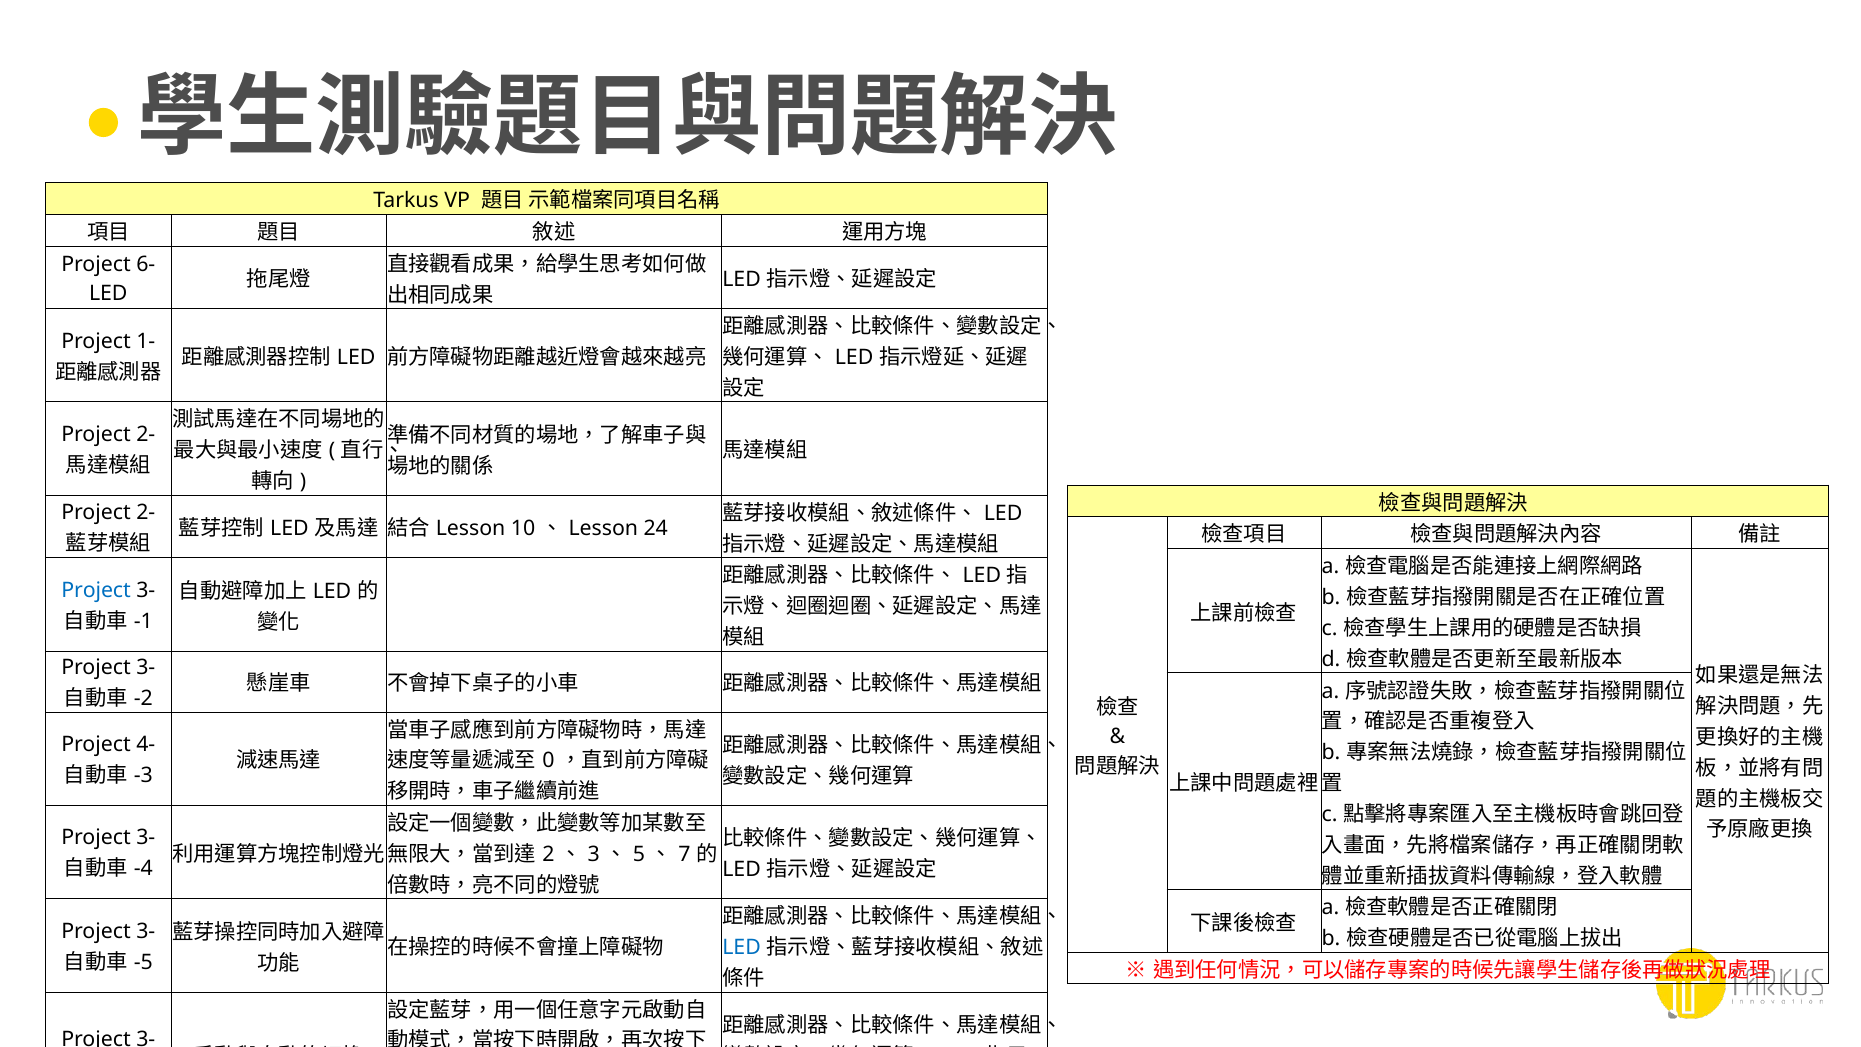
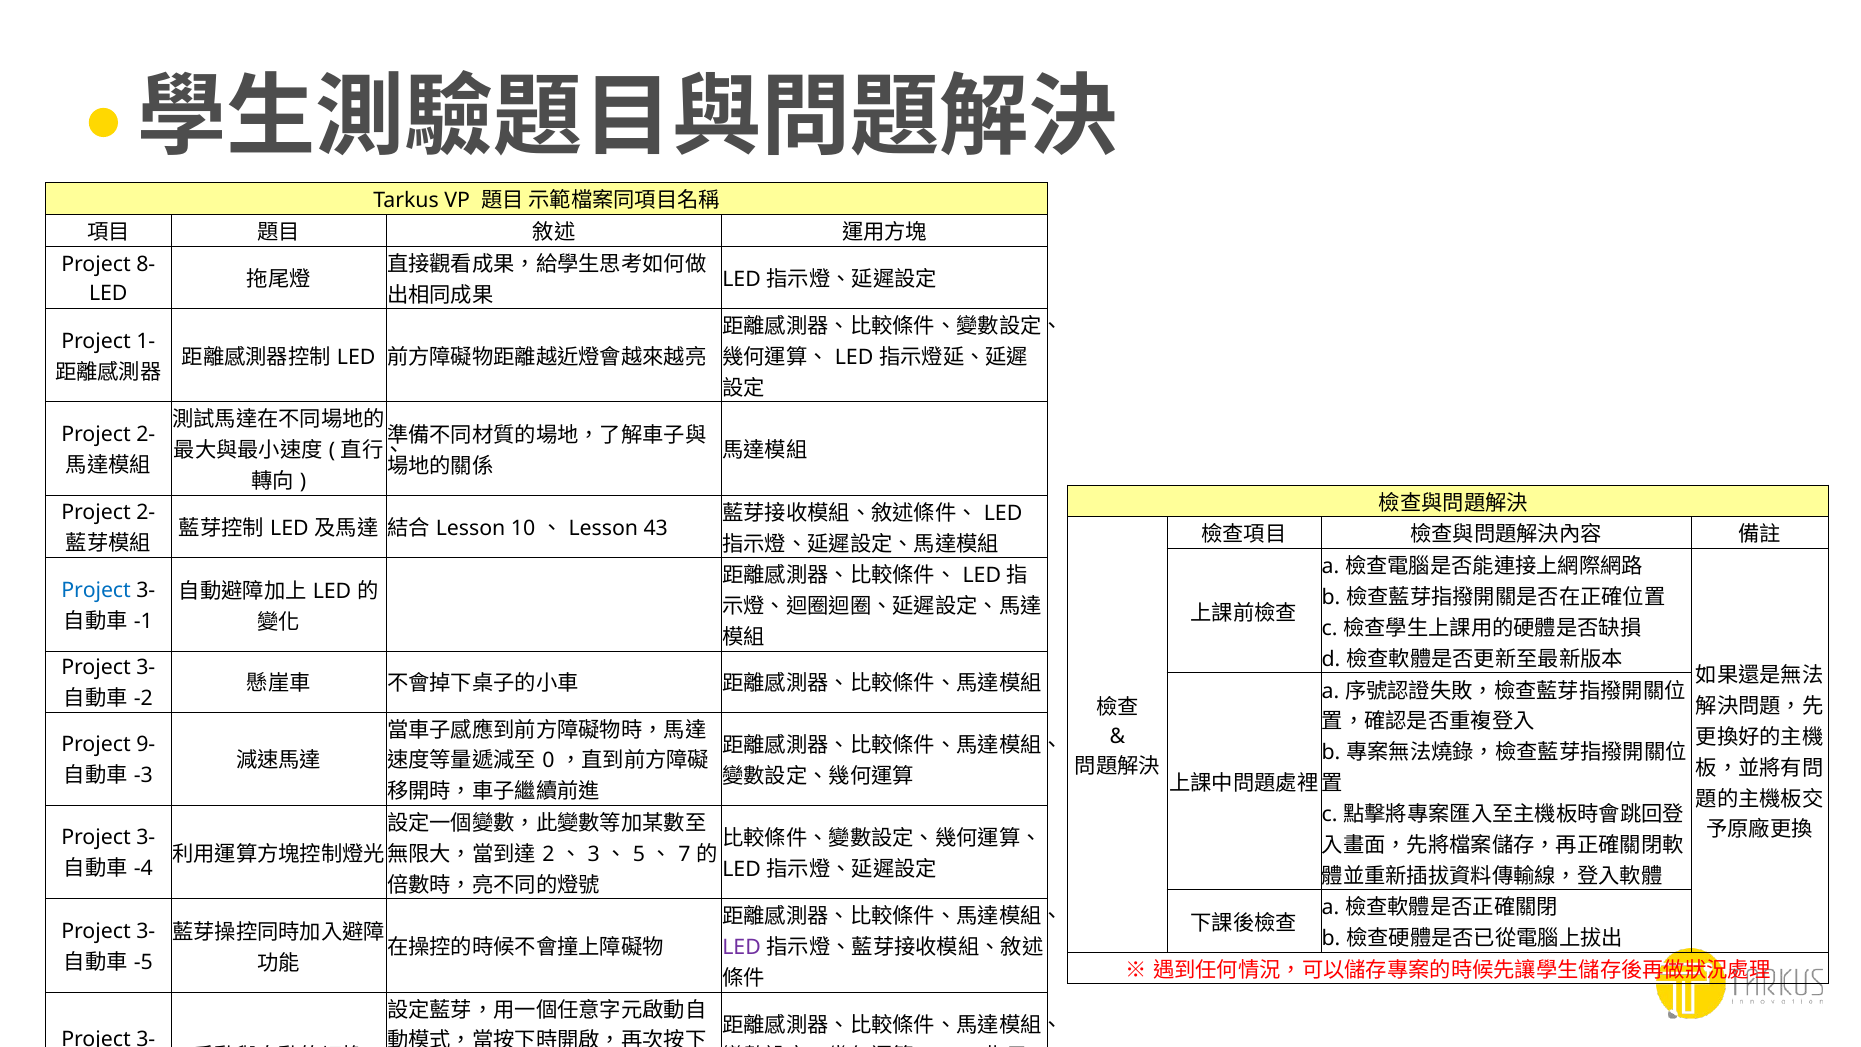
6-: 6- -> 8- (146, 264)
24: 24 -> 43 (656, 529)
4-: 4- -> 9- (146, 744)
LED colour: blue -> purple (742, 947)
